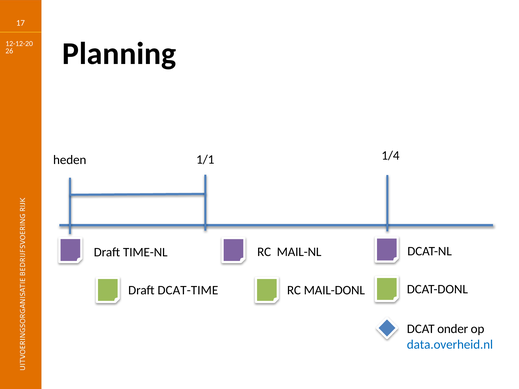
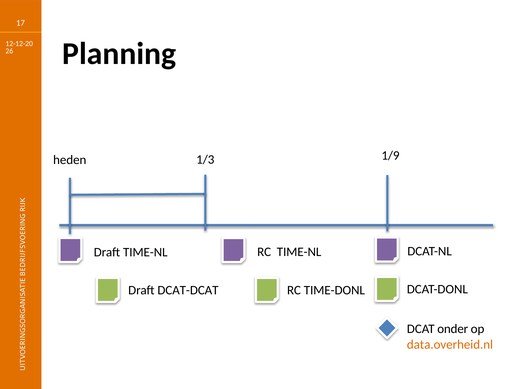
1/4: 1/4 -> 1/9 (390, 156)
1/1: 1/1 -> 1/3 (205, 160)
RC MAIL-NL: MAIL-NL -> TIME-NL (299, 252)
MAIL-DONL: MAIL-DONL -> TIME-DONL (334, 290)
DCAT-TIME: DCAT-TIME -> DCAT-DCAT (188, 290)
data.overheid.nl colour: blue -> orange (450, 345)
